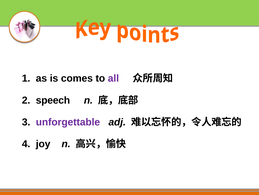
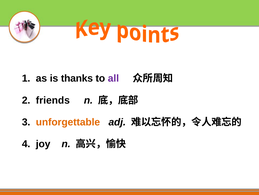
comes: comes -> thanks (77, 78)
speech: speech -> friends (53, 100)
unforgettable colour: purple -> orange (68, 122)
